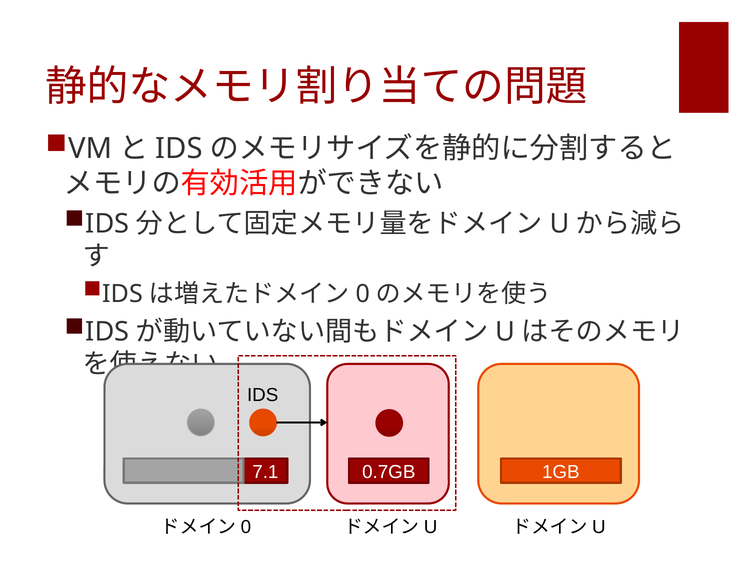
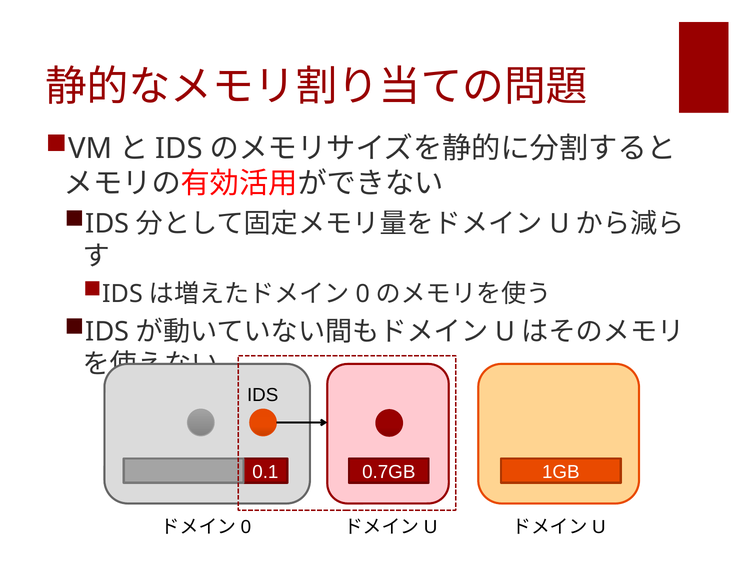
7.1: 7.1 -> 0.1 (265, 472)
